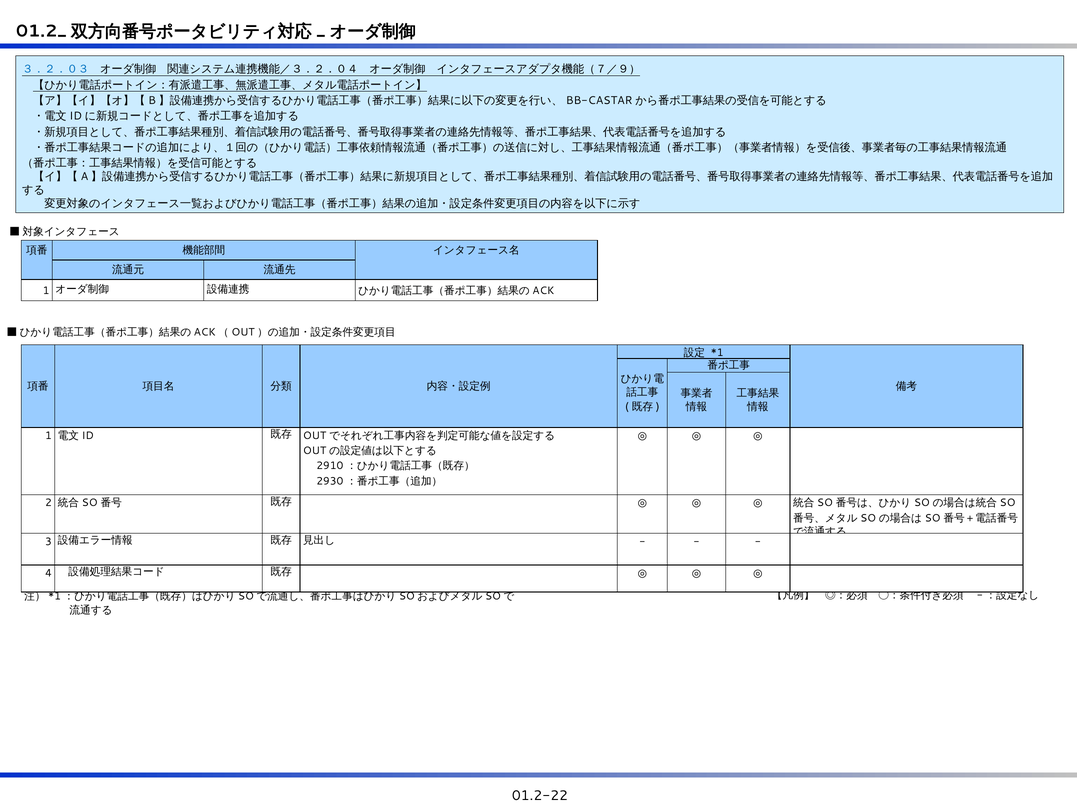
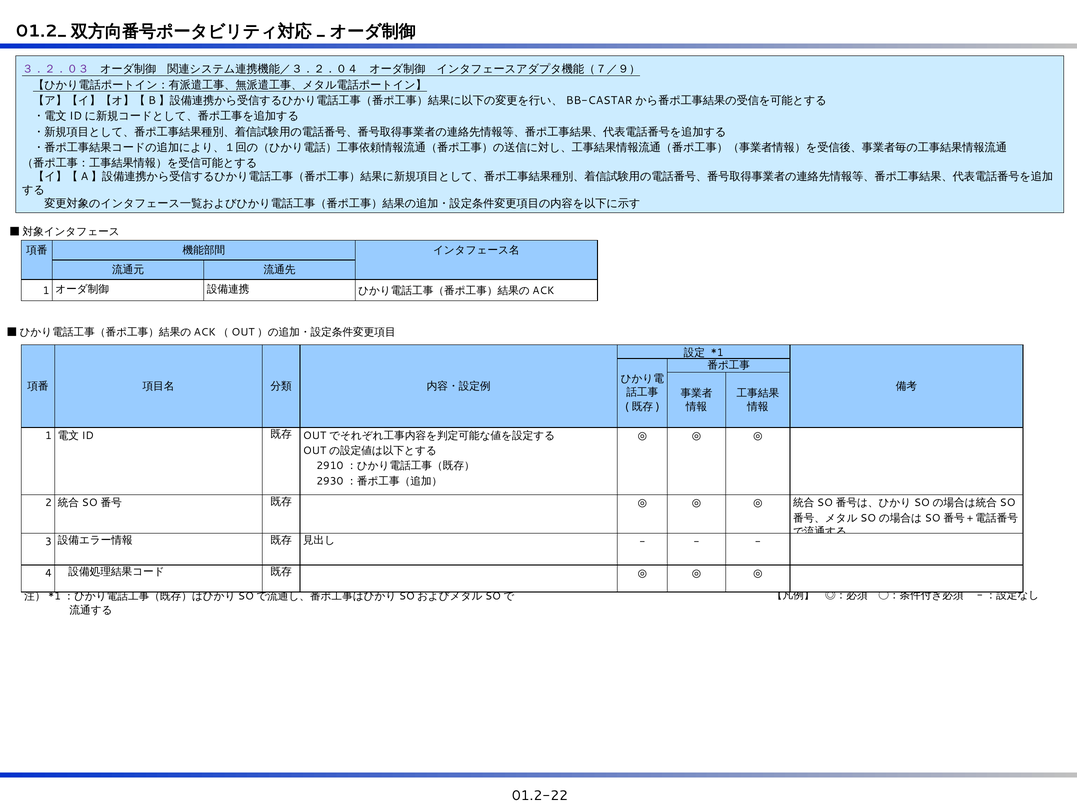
３．２．０３ colour: blue -> purple (56, 69)
